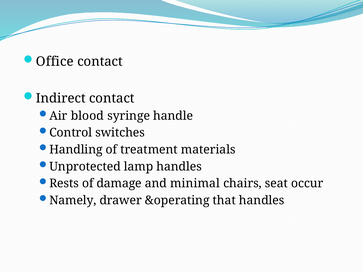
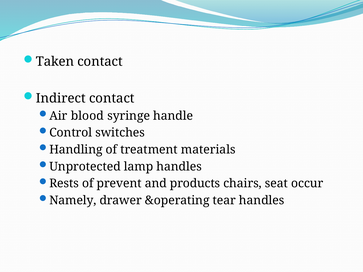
Office: Office -> Taken (55, 62)
damage: damage -> prevent (119, 184)
minimal: minimal -> products (195, 184)
that: that -> tear (224, 201)
